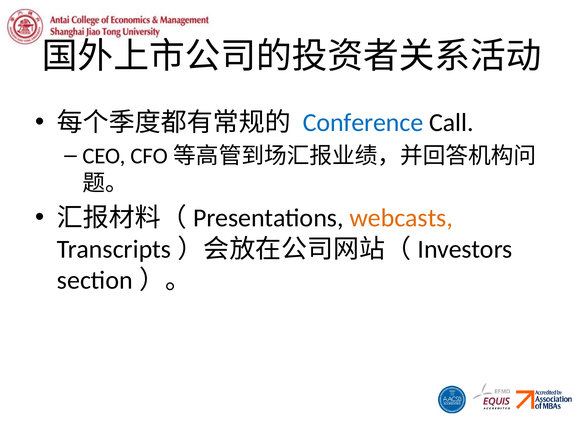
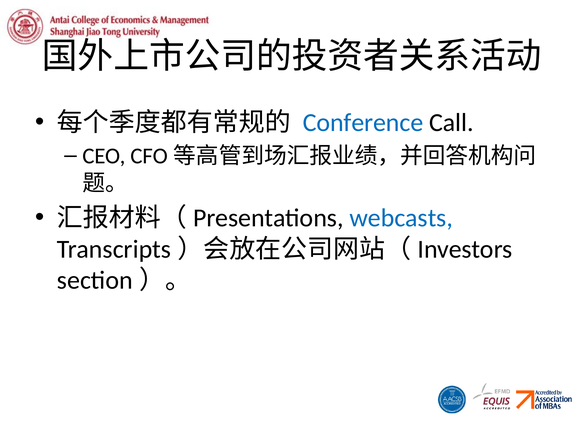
webcasts colour: orange -> blue (401, 218)
